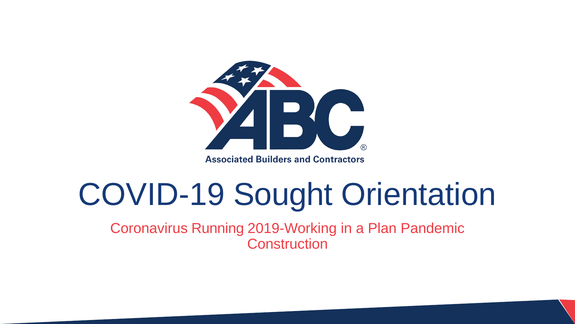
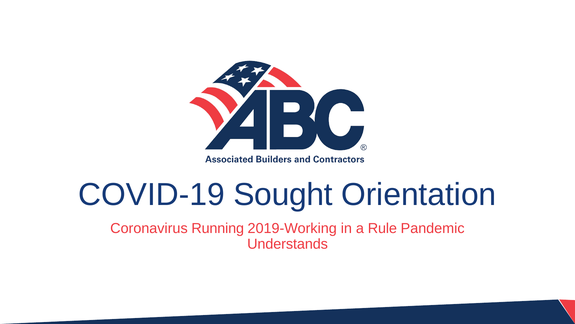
Plan: Plan -> Rule (382, 228)
Construction: Construction -> Understands (288, 244)
